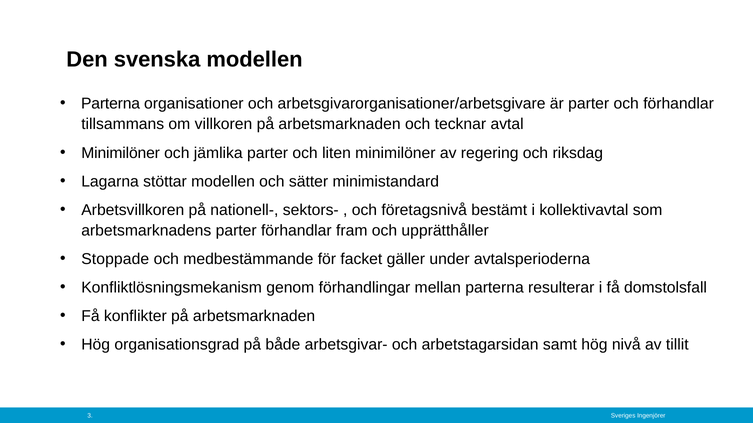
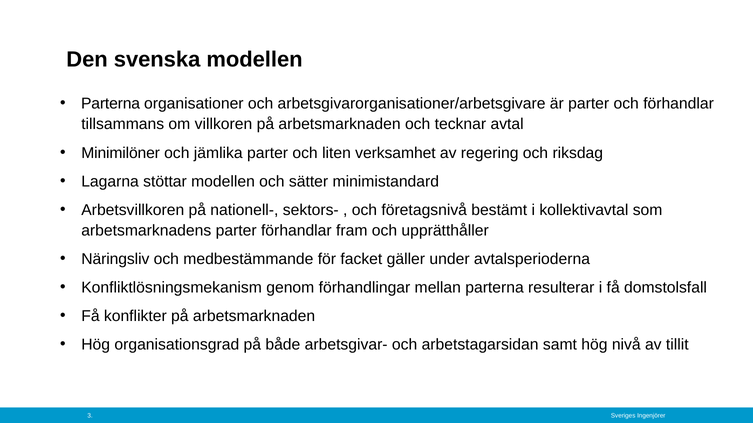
liten minimilöner: minimilöner -> verksamhet (395, 153)
Stoppade: Stoppade -> Näringsliv (115, 259)
